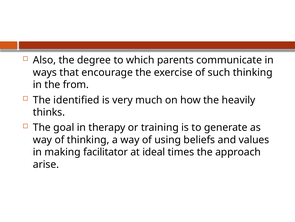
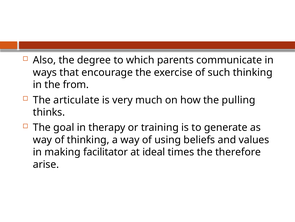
identified: identified -> articulate (76, 100)
heavily: heavily -> pulling (239, 100)
approach: approach -> therefore (238, 152)
